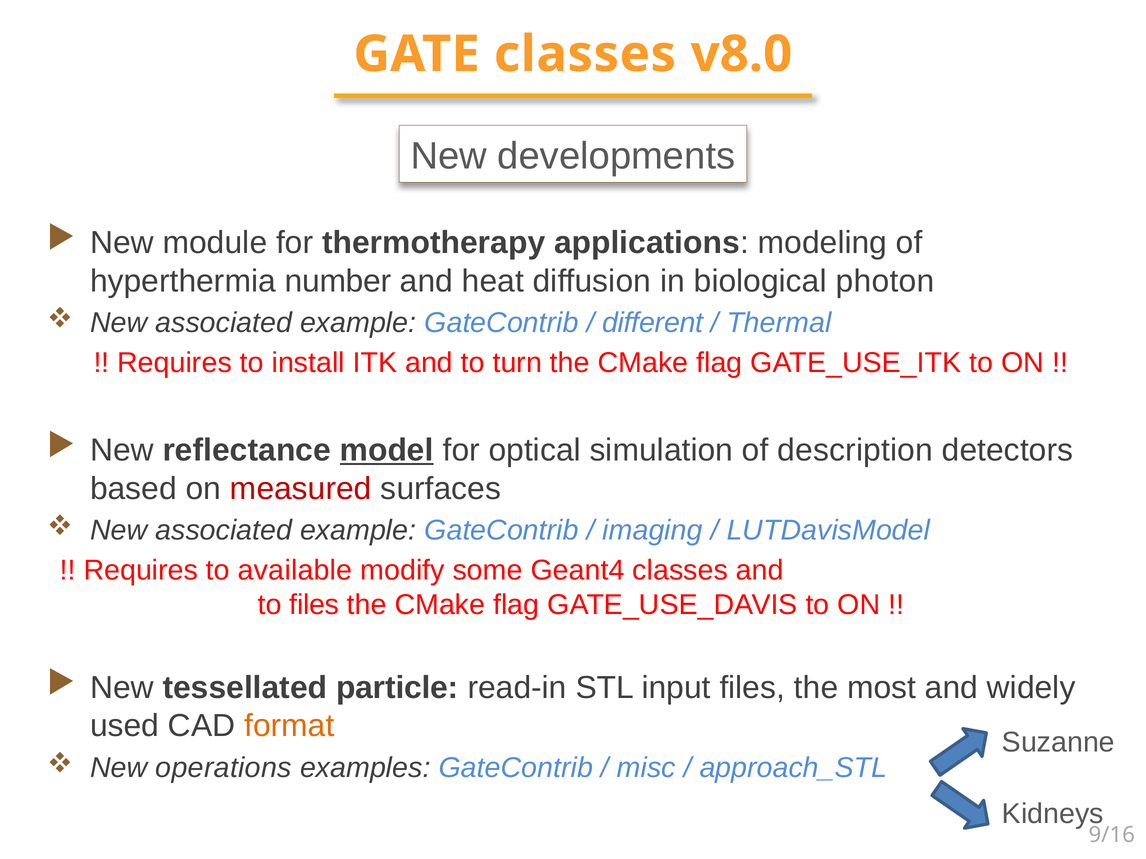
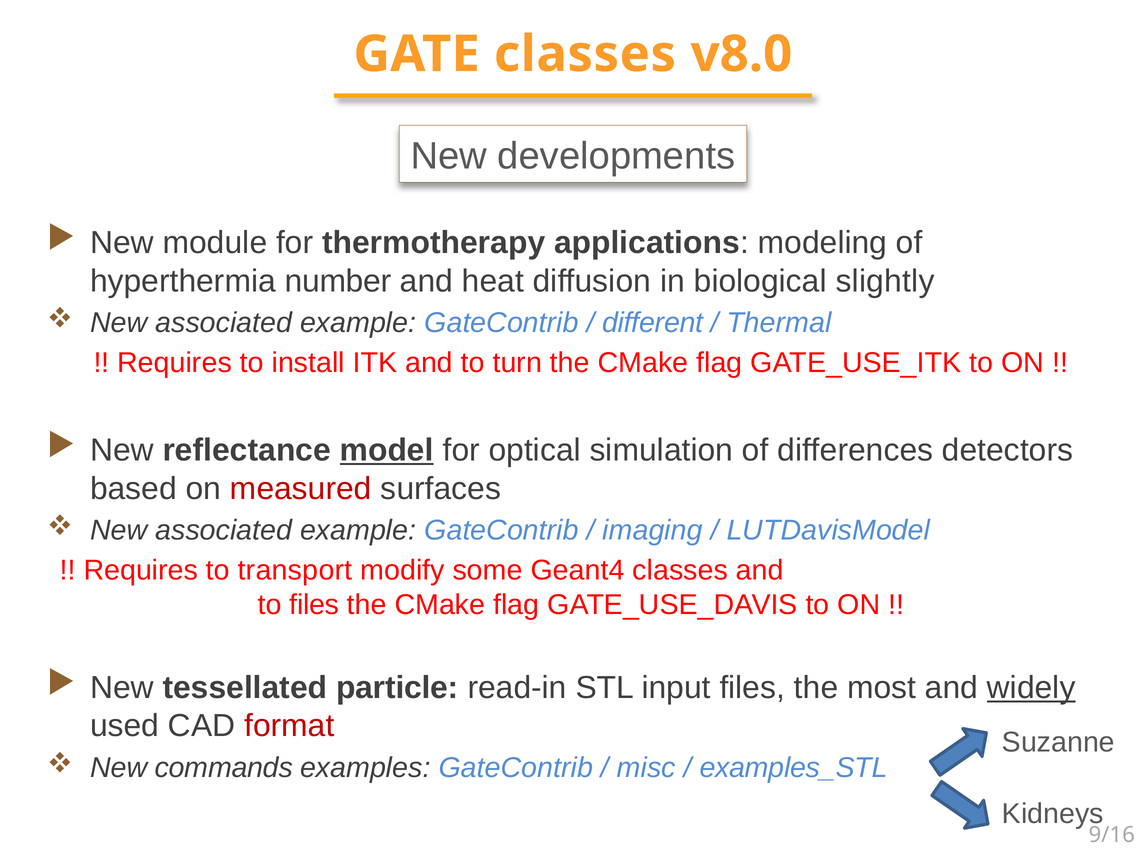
photon: photon -> slightly (885, 281)
description: description -> differences (855, 451)
available: available -> transport (295, 571)
widely underline: none -> present (1031, 688)
format colour: orange -> red (289, 726)
operations: operations -> commands (224, 768)
approach_STL: approach_STL -> examples_STL (793, 768)
